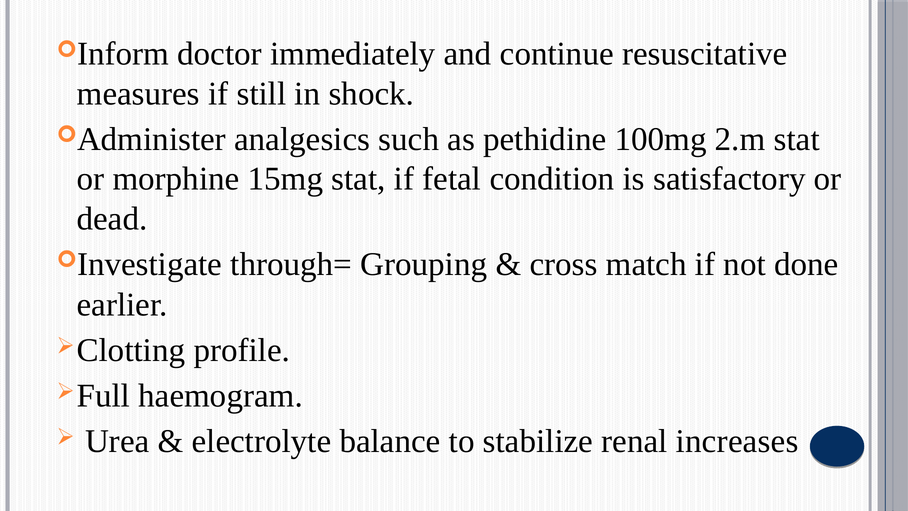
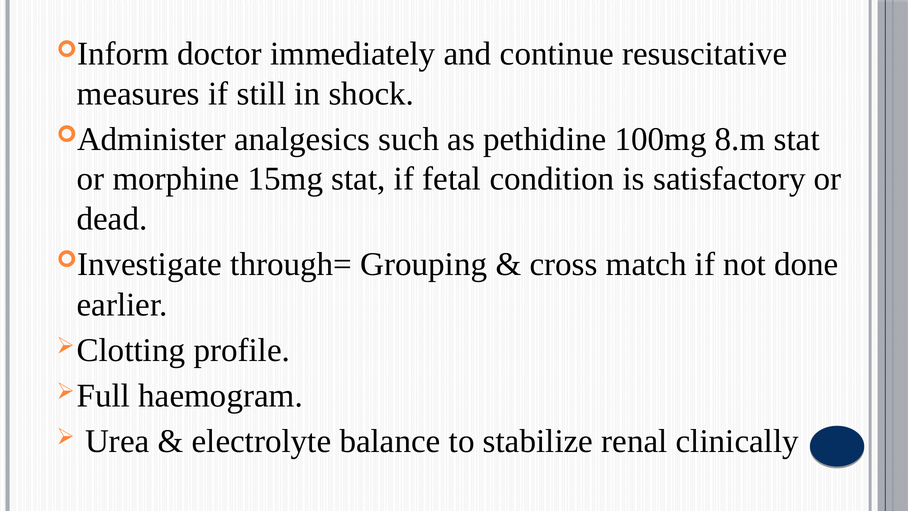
2.m: 2.m -> 8.m (740, 139)
increases: increases -> clinically (737, 441)
